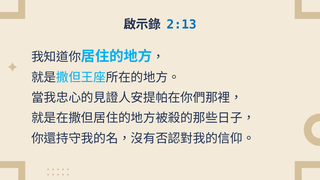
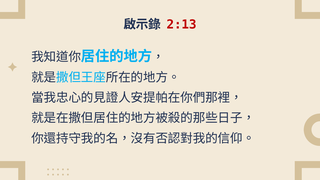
2:13 colour: blue -> red (182, 24)
